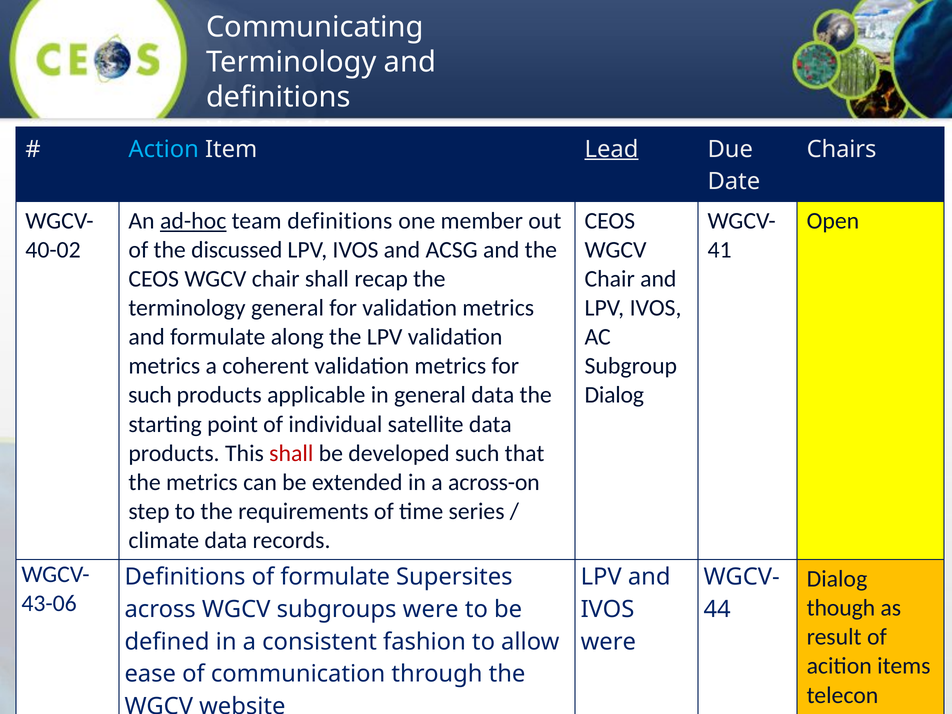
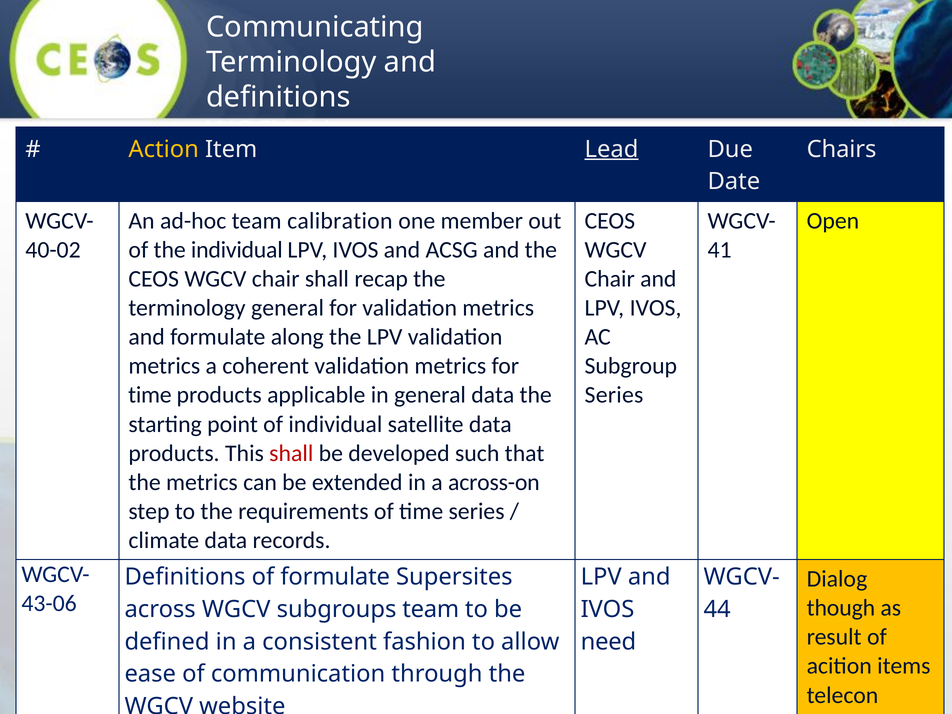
Action colour: light blue -> yellow (164, 149)
ad-hoc underline: present -> none (193, 221)
team definitions: definitions -> calibration (340, 221)
the discussed: discussed -> individual (237, 250)
such: such -> time (150, 395)
Dialog: Dialog -> Series (614, 395)
subgroups were: were -> team (431, 609)
were: were -> need (608, 642)
